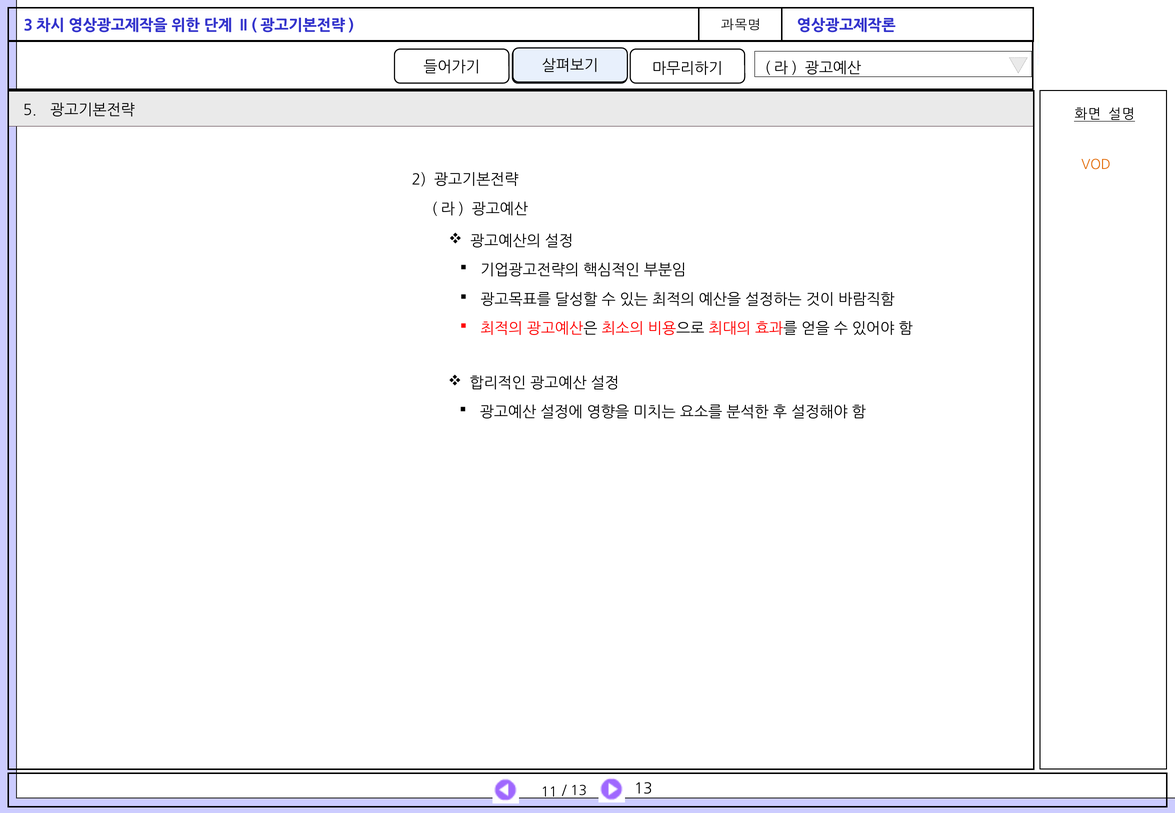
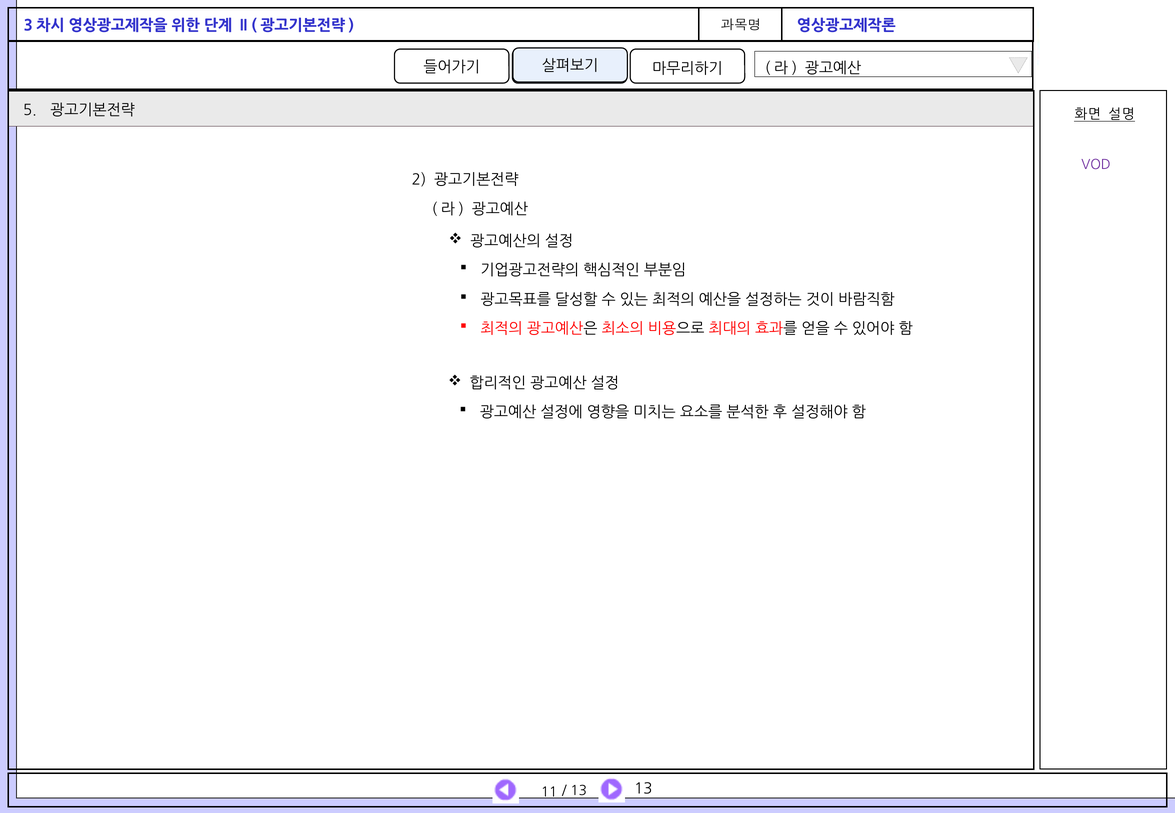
VOD colour: orange -> purple (1096, 165)
